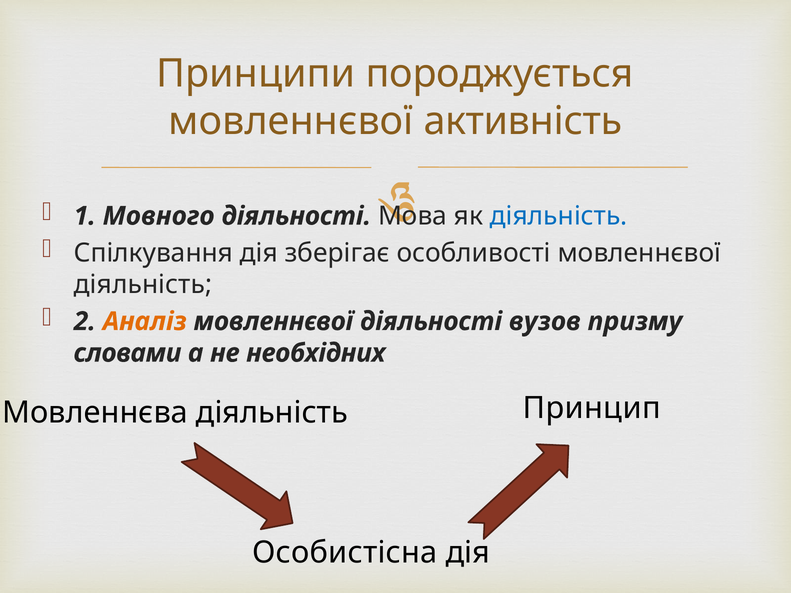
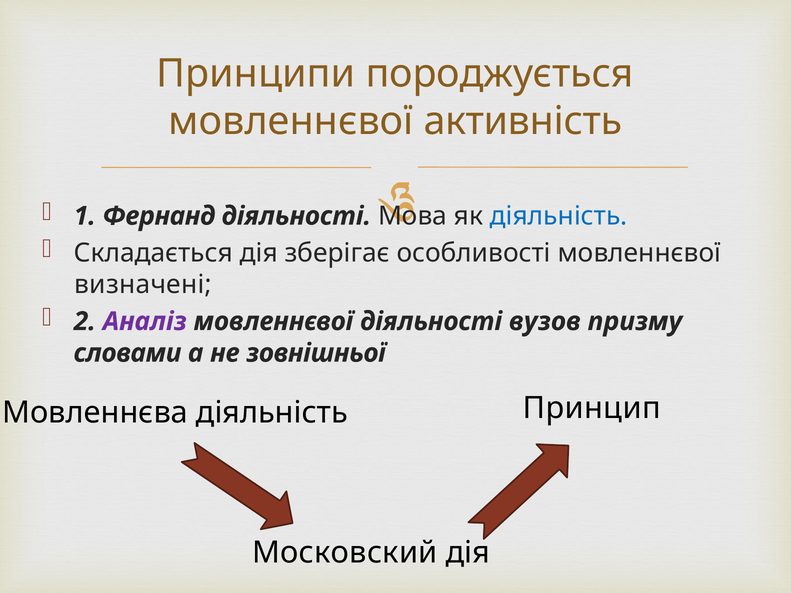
Мовного: Мовного -> Фернанд (159, 216)
Спілкування: Спілкування -> Складається (153, 253)
діяльність: діяльність -> визначені (143, 285)
Аналіз colour: orange -> purple (145, 322)
необхідних: необхідних -> зовнішньої (316, 353)
Особистісна: Особистісна -> Московский (345, 553)
